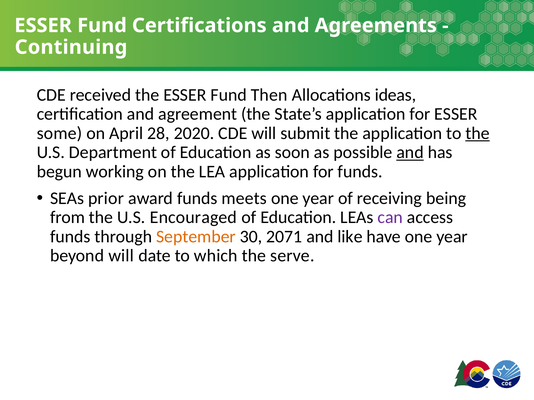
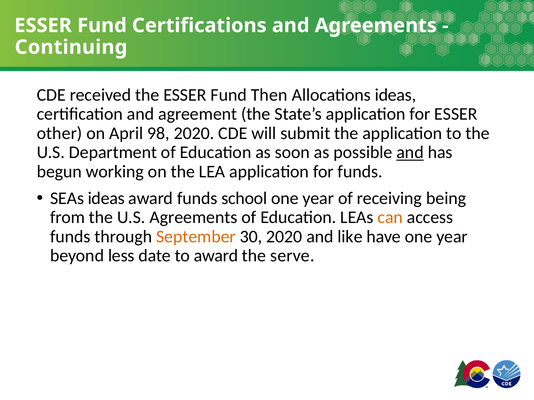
some: some -> other (60, 133)
28: 28 -> 98 (158, 133)
the underline: present -> none (478, 133)
SEAs prior: prior -> ideas (106, 198)
meets: meets -> school (244, 198)
U.S Encouraged: Encouraged -> Agreements (193, 218)
can colour: purple -> orange (390, 218)
30 2071: 2071 -> 2020 (284, 237)
beyond will: will -> less (121, 256)
to which: which -> award (216, 256)
